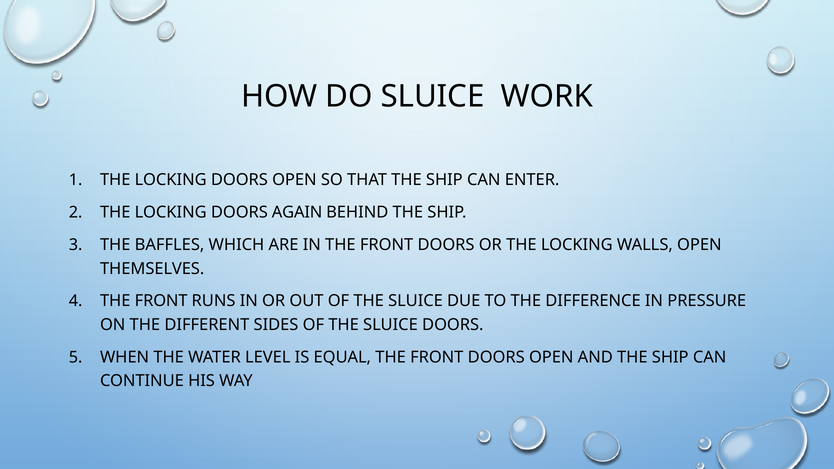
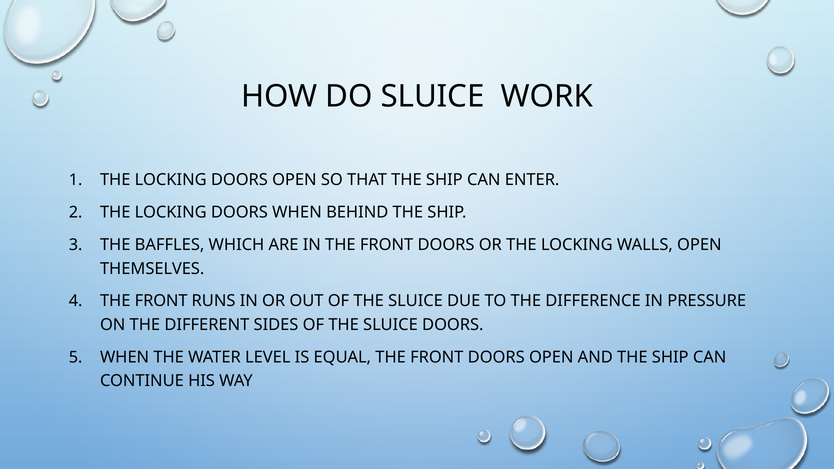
DOORS AGAIN: AGAIN -> WHEN (297, 212)
